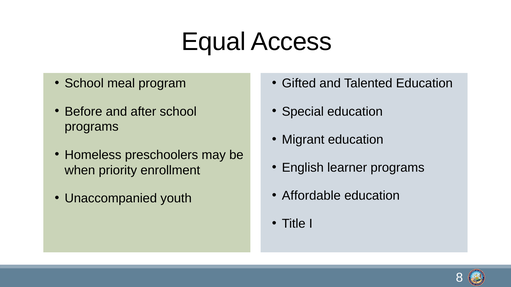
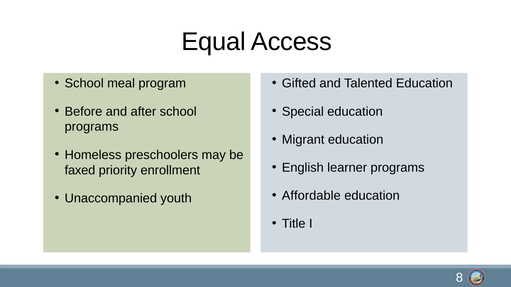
when: when -> faxed (80, 170)
